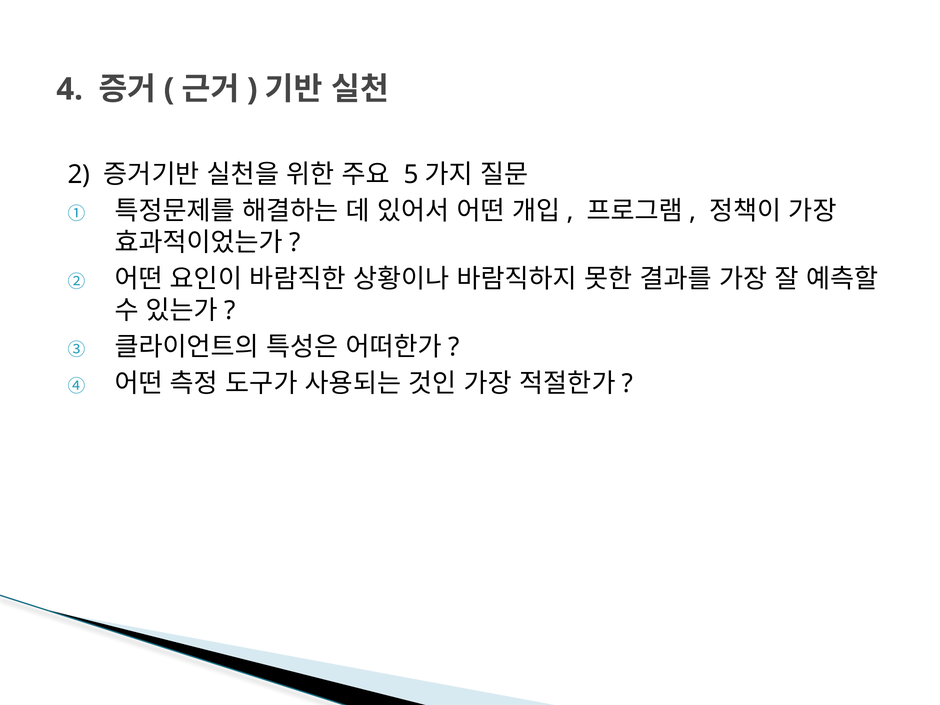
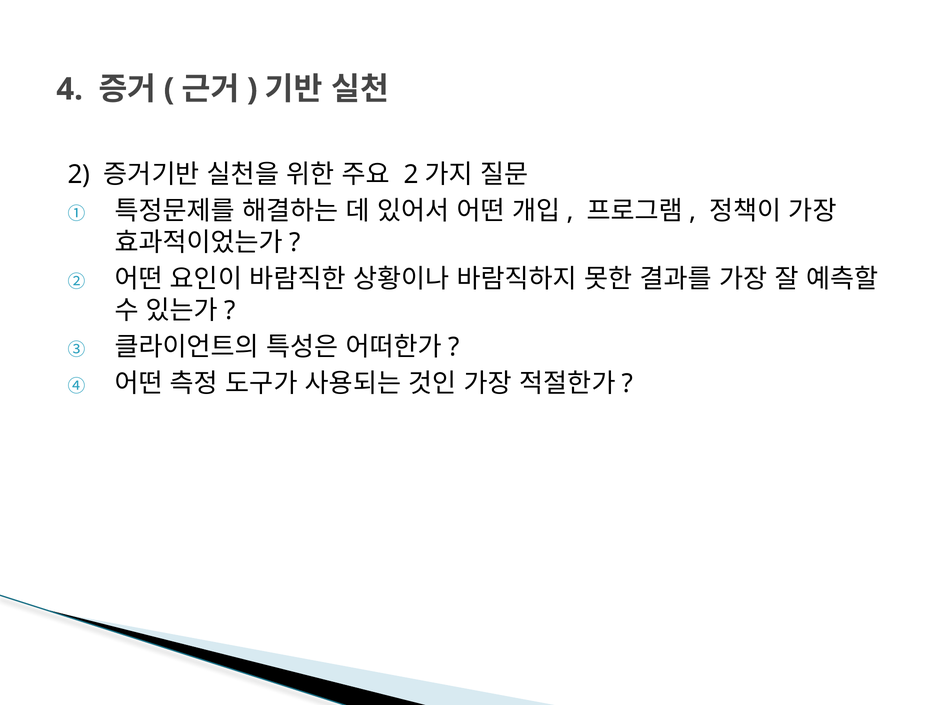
5: 5 -> 2 (411, 174)
